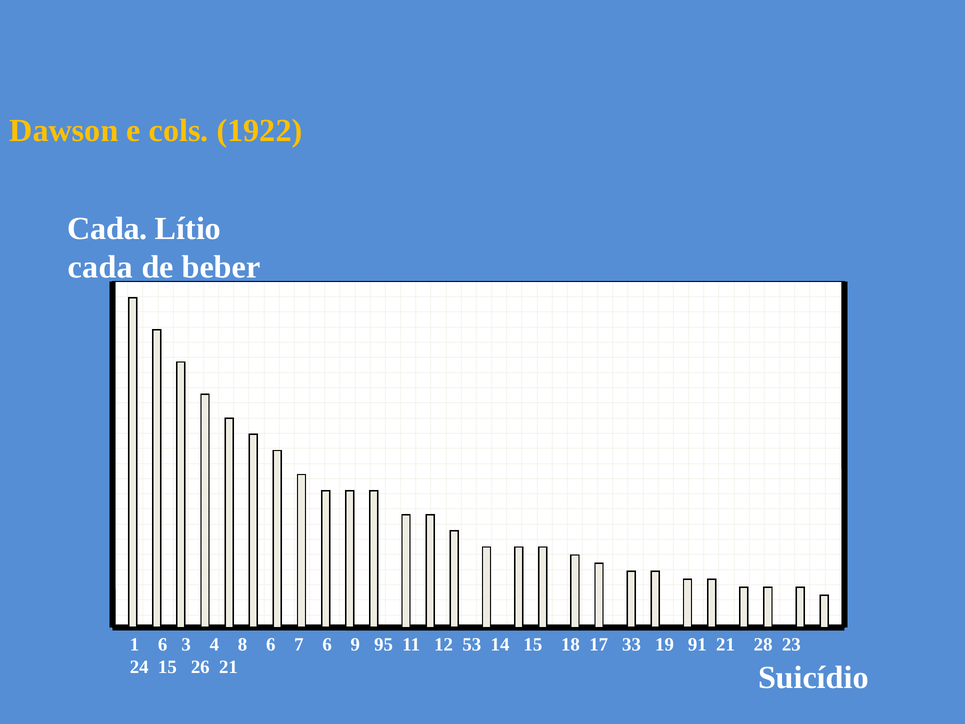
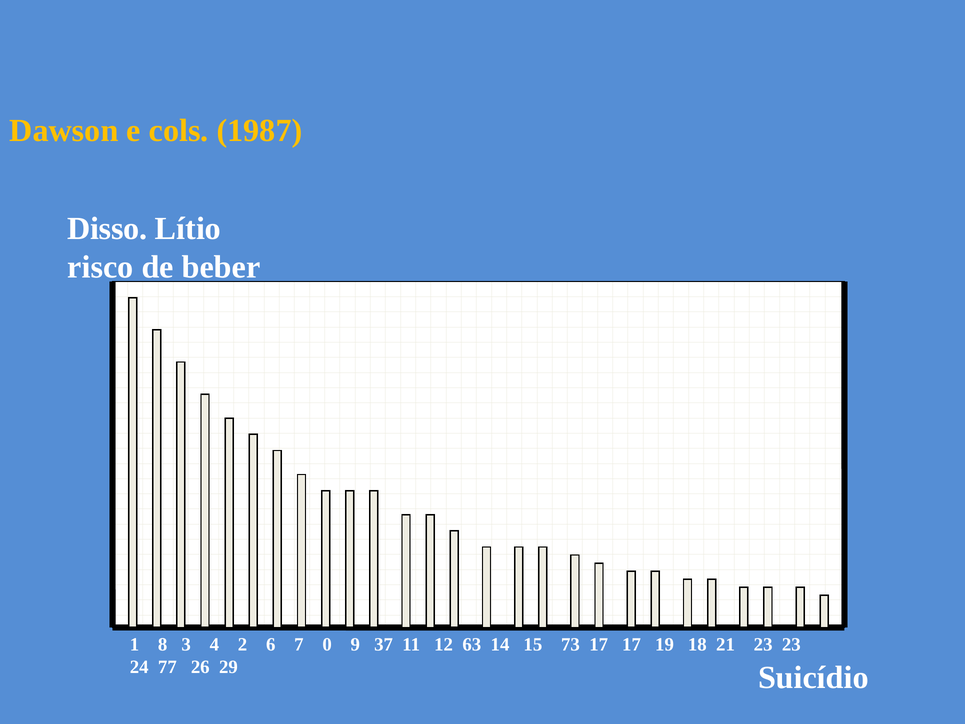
1922: 1922 -> 1987 (259, 131)
Cada: Cada -> Disso (107, 228)
cada: cada -> risco (101, 267)
1 6: 6 -> 8 (163, 644)
8: 8 -> 2 (243, 644)
7 6: 6 -> 0 (327, 644)
95: 95 -> 37 (384, 644)
53: 53 -> 63 (472, 644)
18: 18 -> 73 (570, 644)
17 33: 33 -> 17 (632, 644)
91: 91 -> 18 (697, 644)
21 28: 28 -> 23 (763, 644)
24 15: 15 -> 77 (167, 667)
26 21: 21 -> 29 (228, 667)
